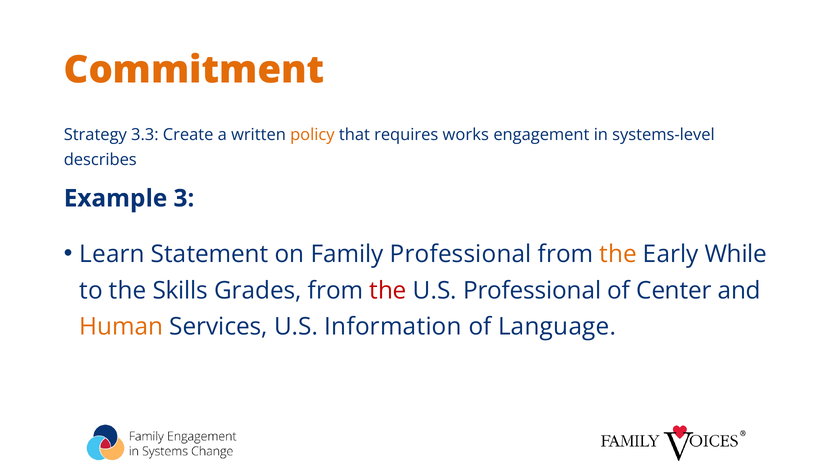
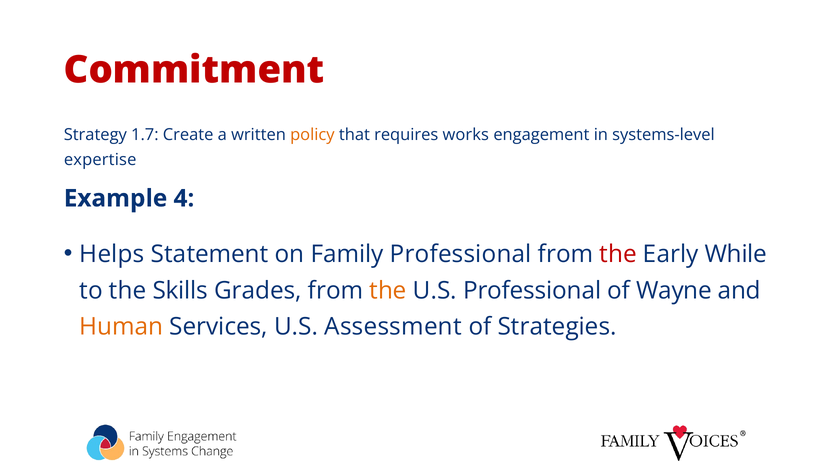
Commitment colour: orange -> red (194, 70)
3.3: 3.3 -> 1.7 (145, 135)
describes: describes -> expertise (100, 160)
3: 3 -> 4 (184, 198)
Learn: Learn -> Helps (112, 254)
the colour: orange -> red (618, 254)
the colour: red -> orange (388, 290)
Center: Center -> Wayne (674, 290)
Information: Information -> Assessment (393, 327)
Language: Language -> Strategies (557, 327)
